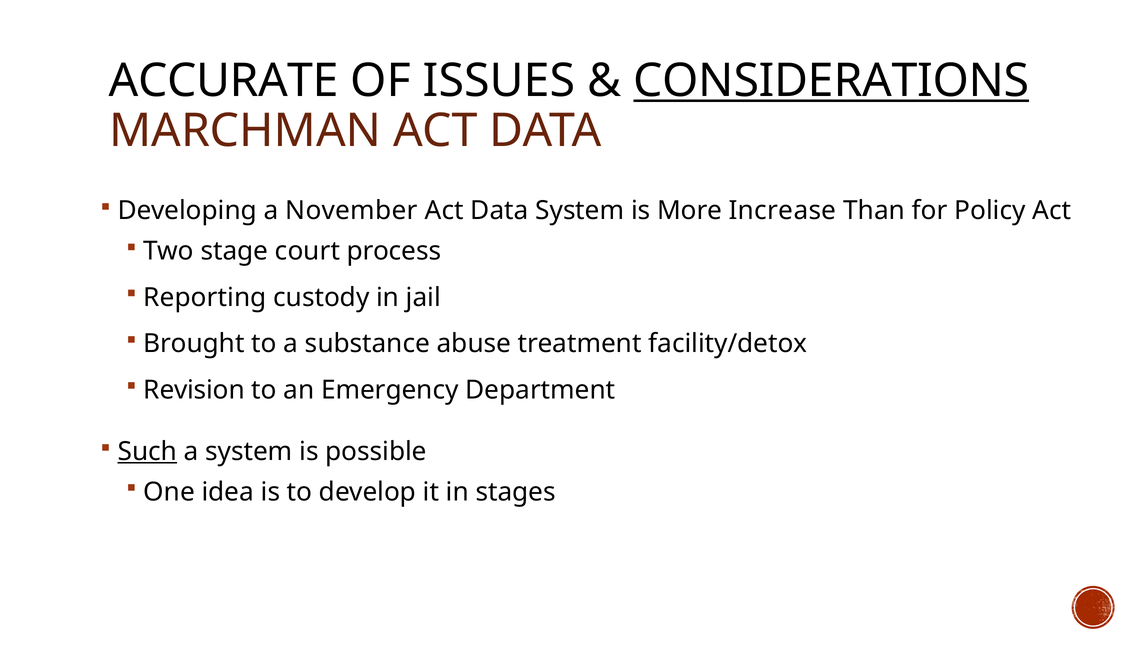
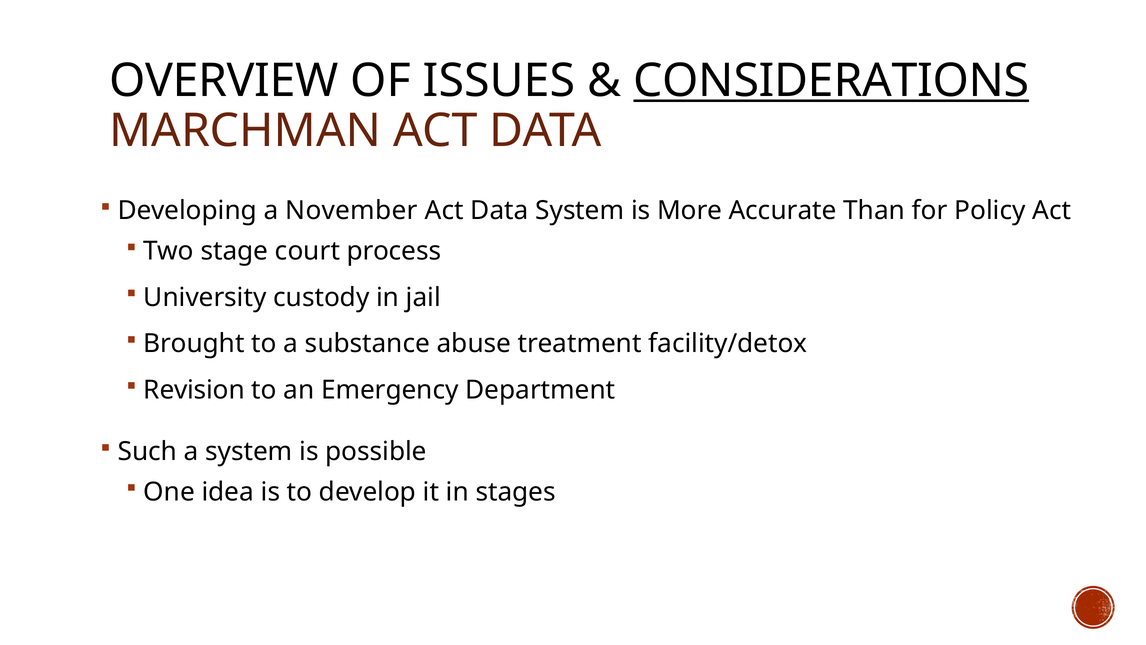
ACCURATE: ACCURATE -> OVERVIEW (224, 81)
Increase: Increase -> Accurate (783, 211)
Reporting: Reporting -> University (205, 297)
Such underline: present -> none (147, 451)
